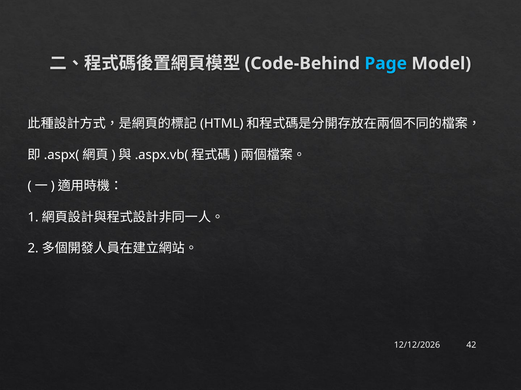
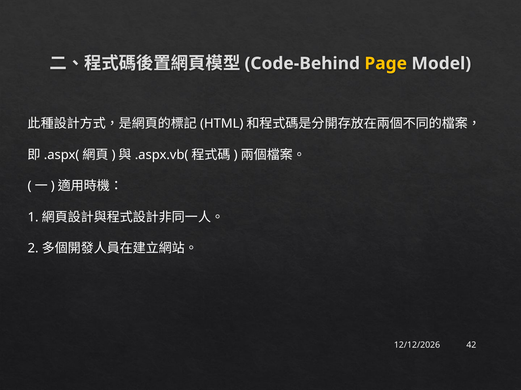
Page colour: light blue -> yellow (386, 64)
